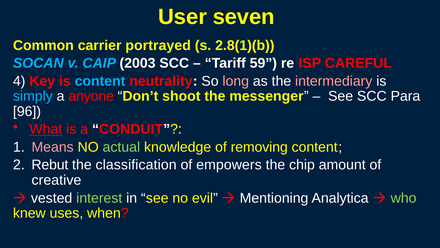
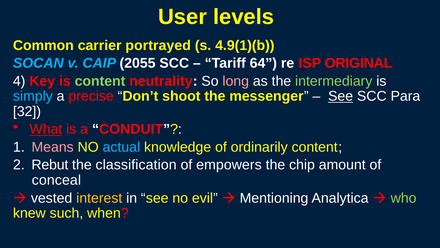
seven: seven -> levels (244, 17)
2.8(1)(b: 2.8(1)(b -> 4.9(1)(b (245, 45)
2003: 2003 -> 2055 (138, 63)
59: 59 -> 64 (263, 63)
CAREFUL: CAREFUL -> ORIGINAL (358, 63)
content colour: light blue -> light green (100, 81)
intermediary colour: pink -> light green (334, 81)
anyone: anyone -> precise (91, 96)
See underline: none -> present (341, 96)
96: 96 -> 32 (27, 111)
actual colour: light green -> light blue (121, 147)
removing: removing -> ordinarily (259, 147)
creative: creative -> conceal (56, 180)
interest colour: light green -> yellow (99, 198)
uses: uses -> such (66, 213)
